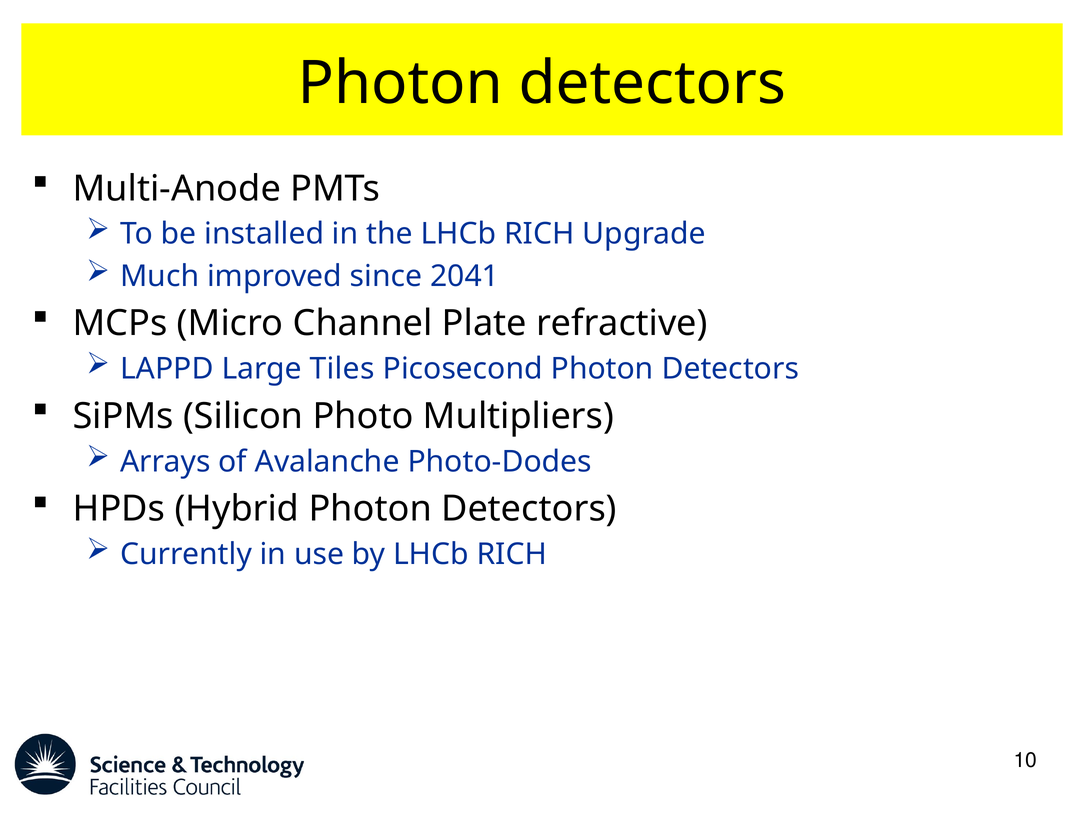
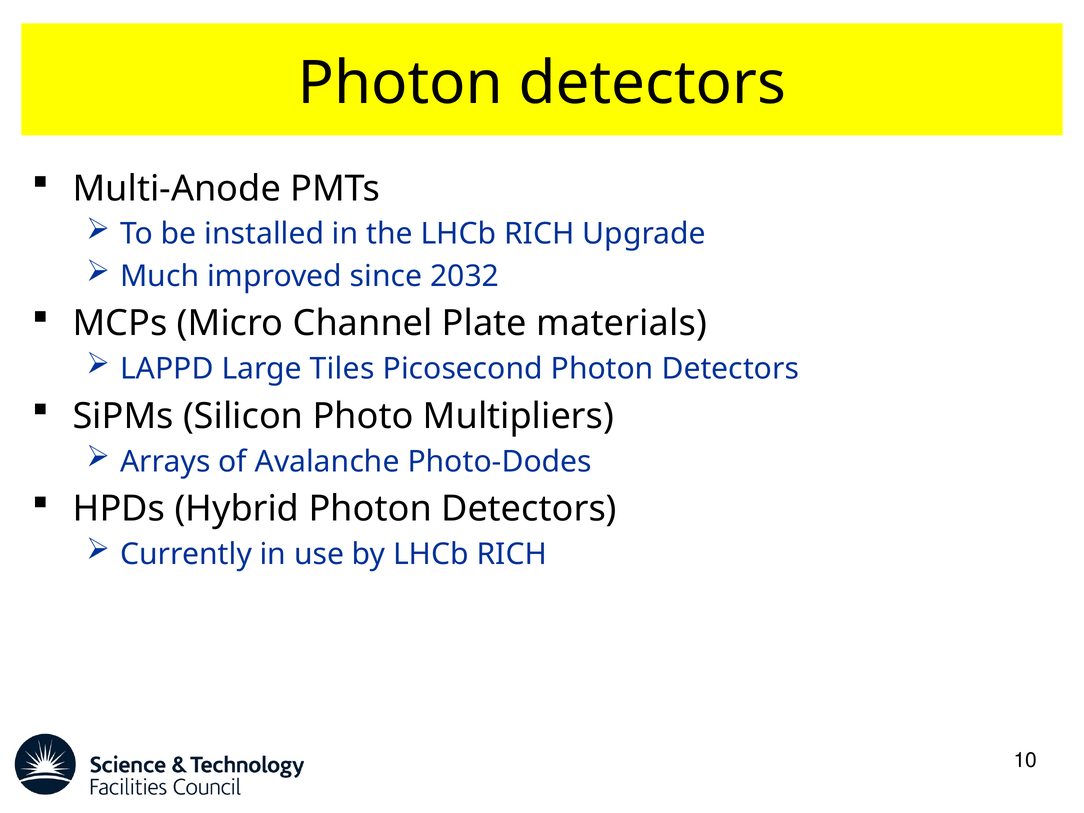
2041: 2041 -> 2032 (465, 276)
refractive: refractive -> materials (622, 324)
